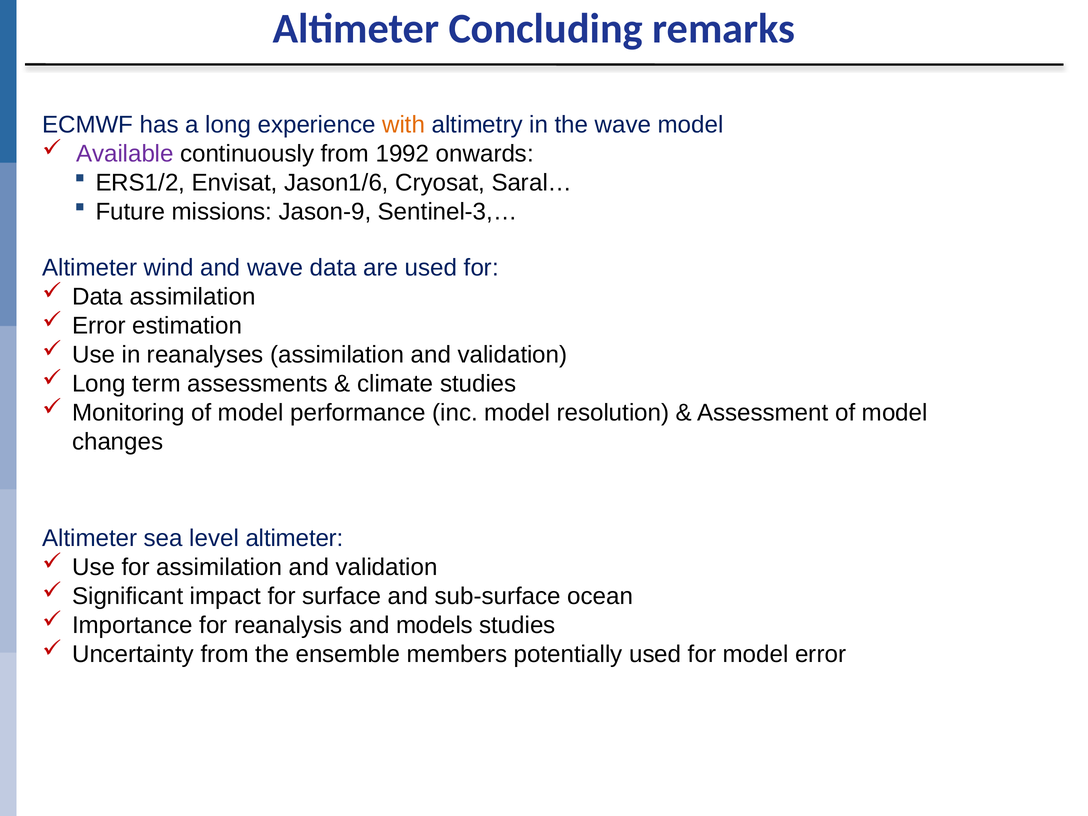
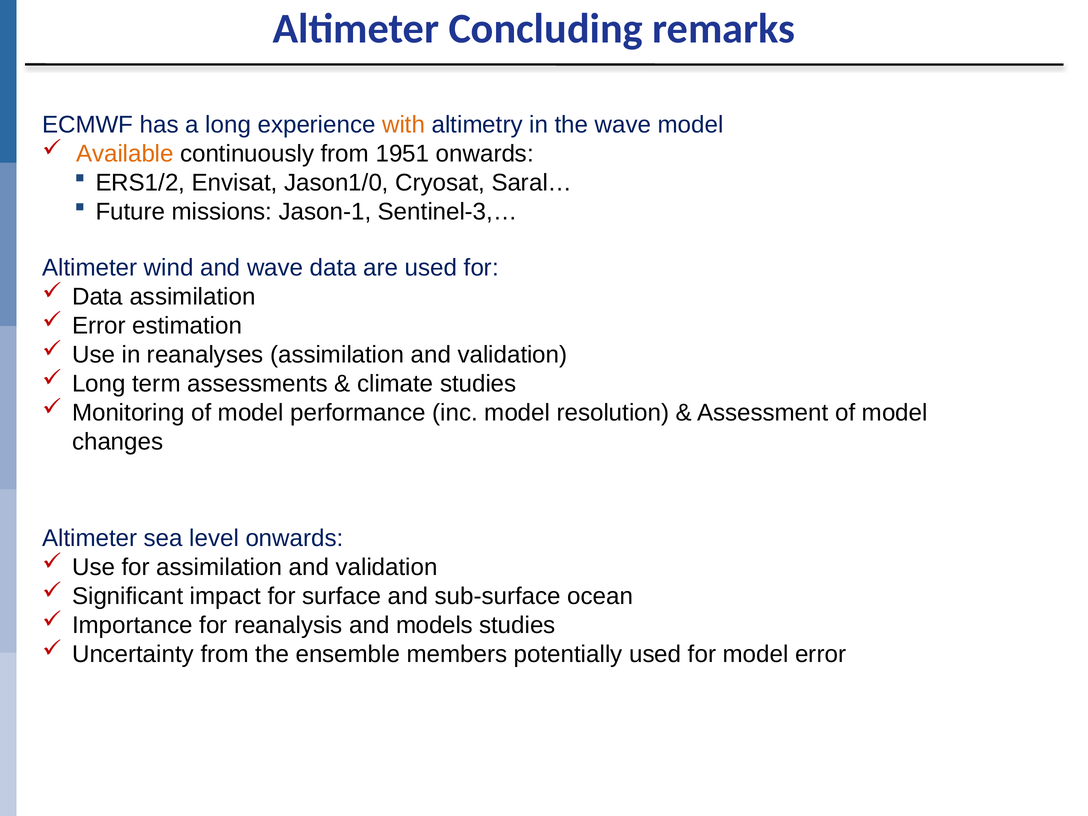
Available colour: purple -> orange (125, 154)
1992: 1992 -> 1951 (402, 154)
Jason1/6: Jason1/6 -> Jason1/0 (336, 183)
Jason-9: Jason-9 -> Jason-1 (325, 212)
level altimeter: altimeter -> onwards (294, 538)
